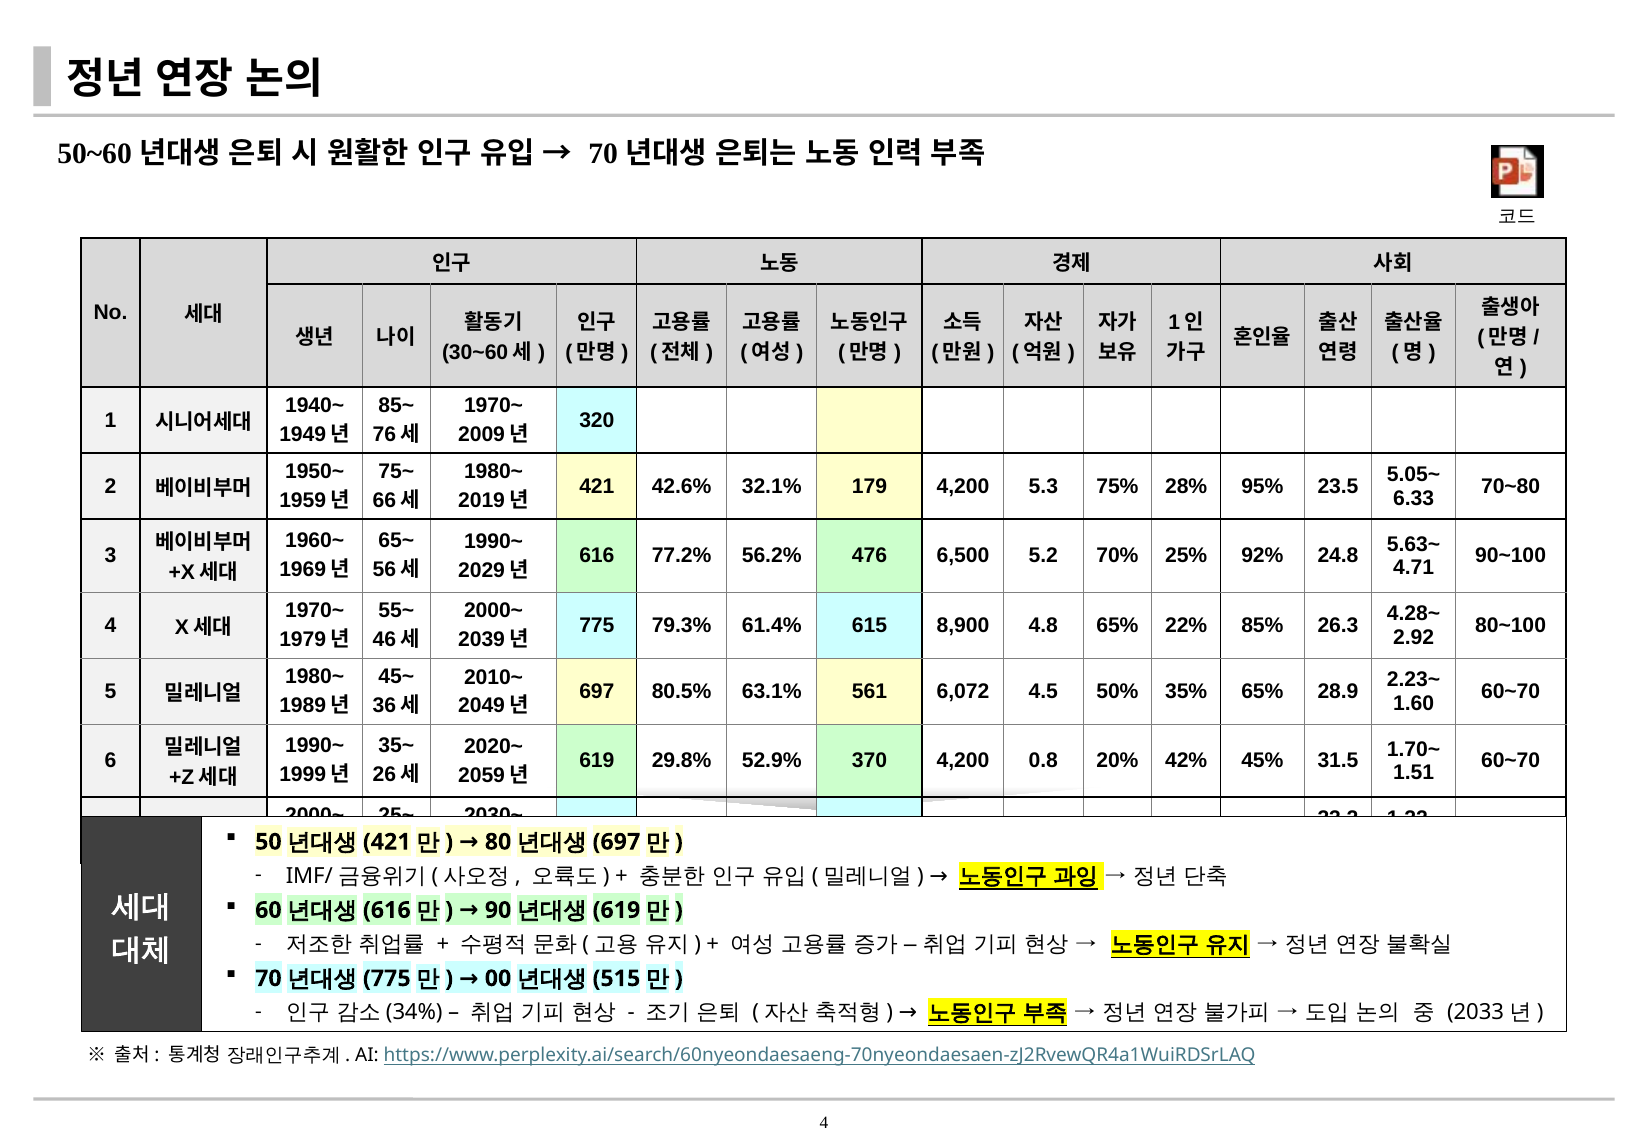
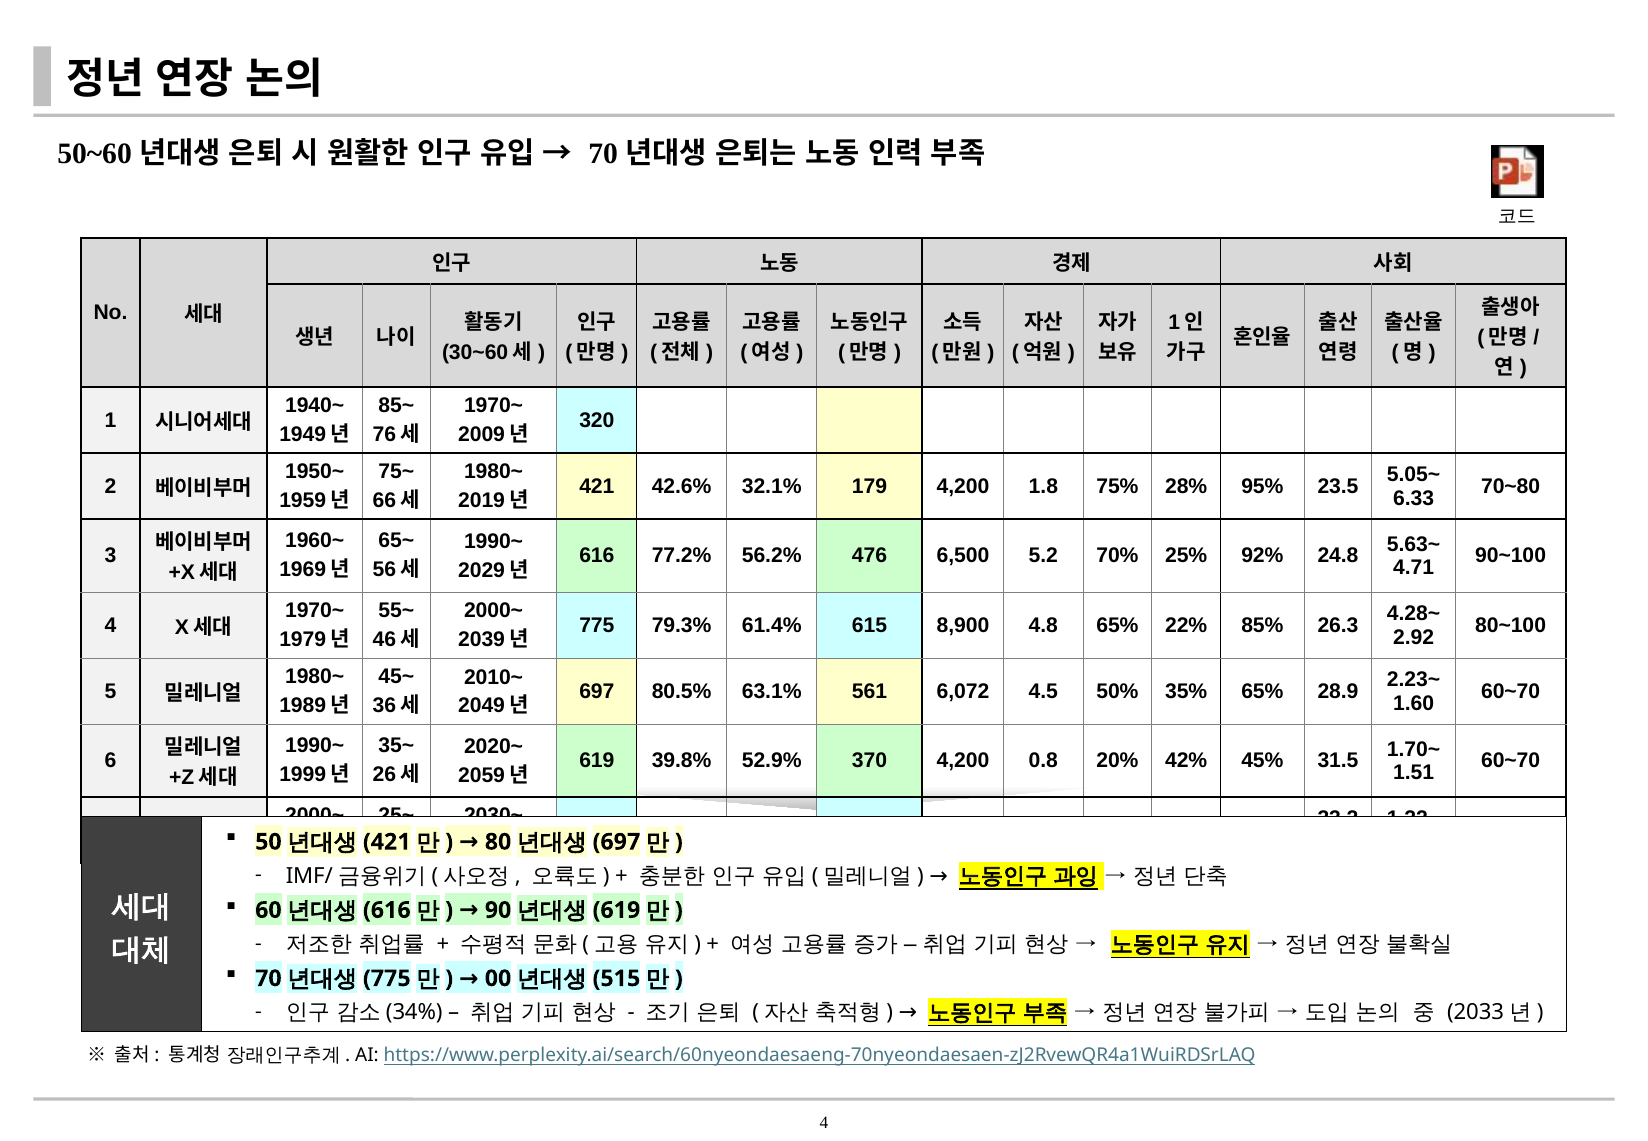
5.3: 5.3 -> 1.8 (1043, 486)
29.8%: 29.8% -> 39.8% (682, 761)
